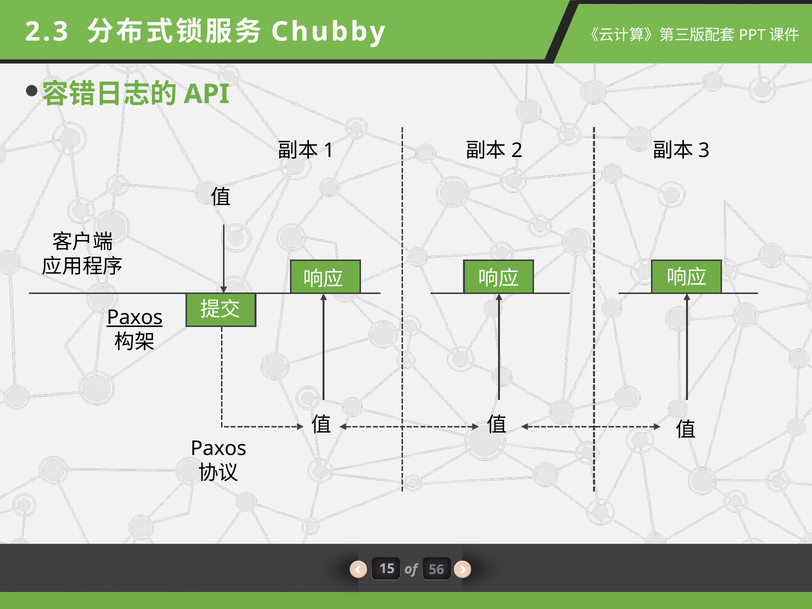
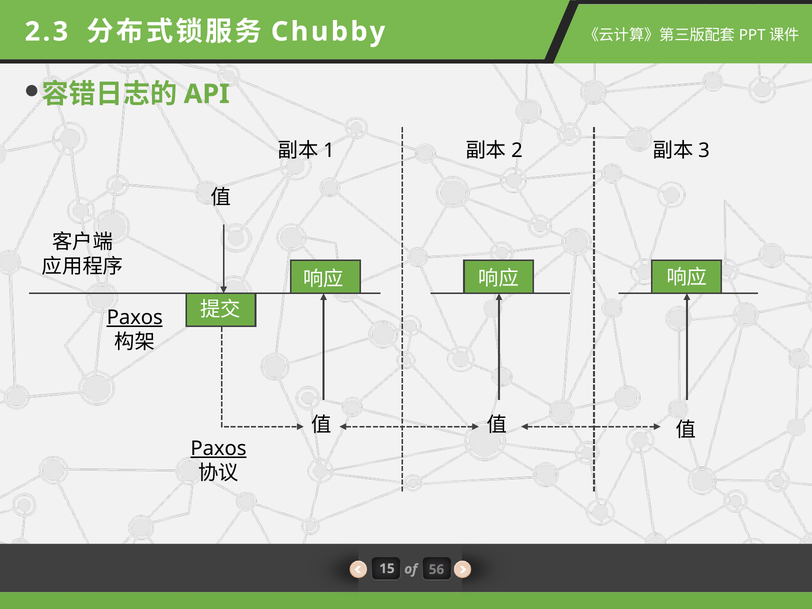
Paxos underline: none -> present (218, 448)
